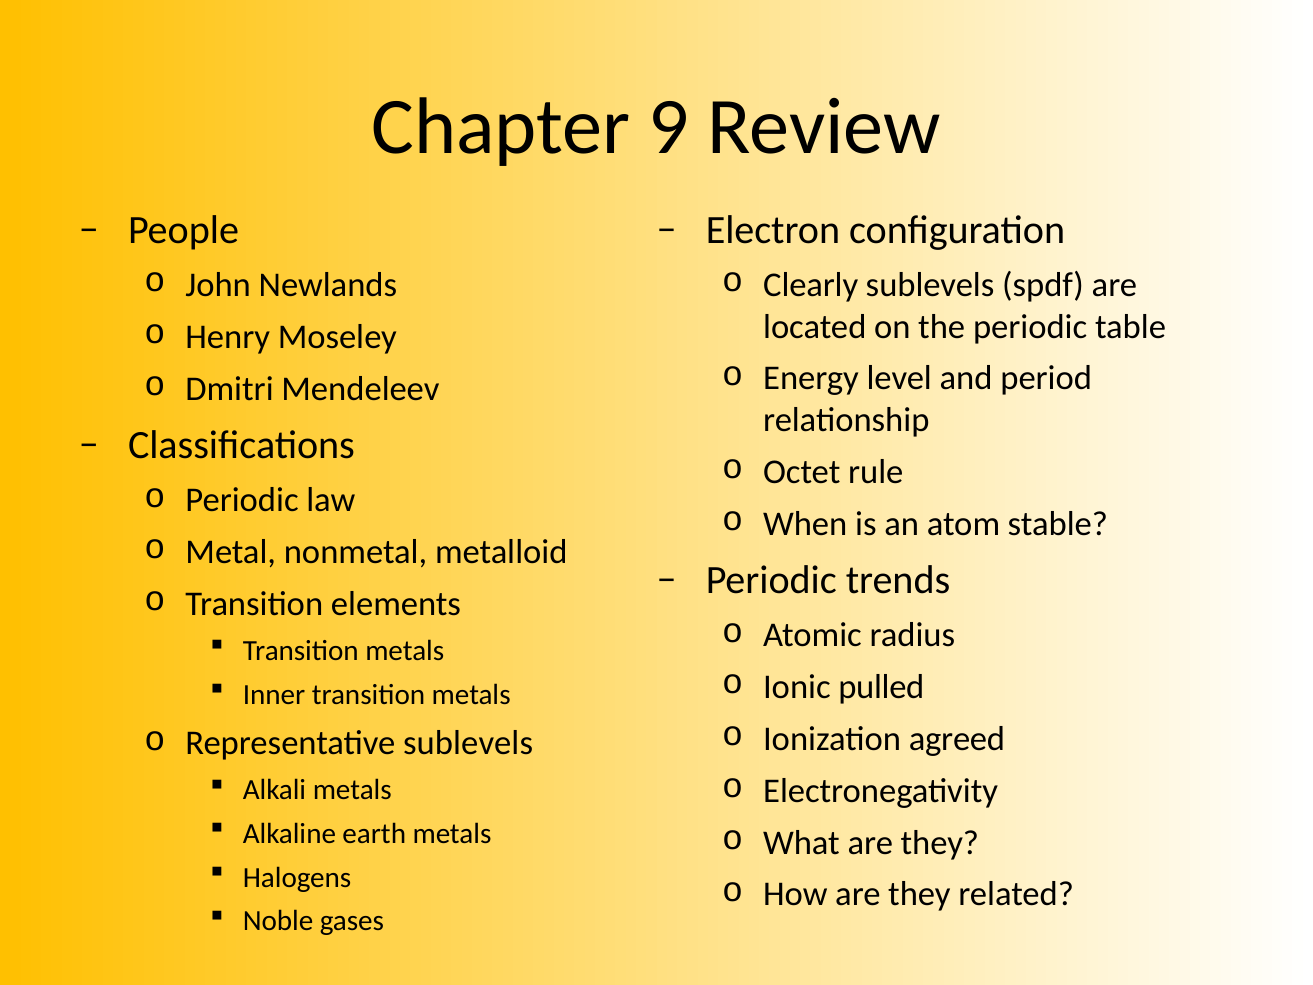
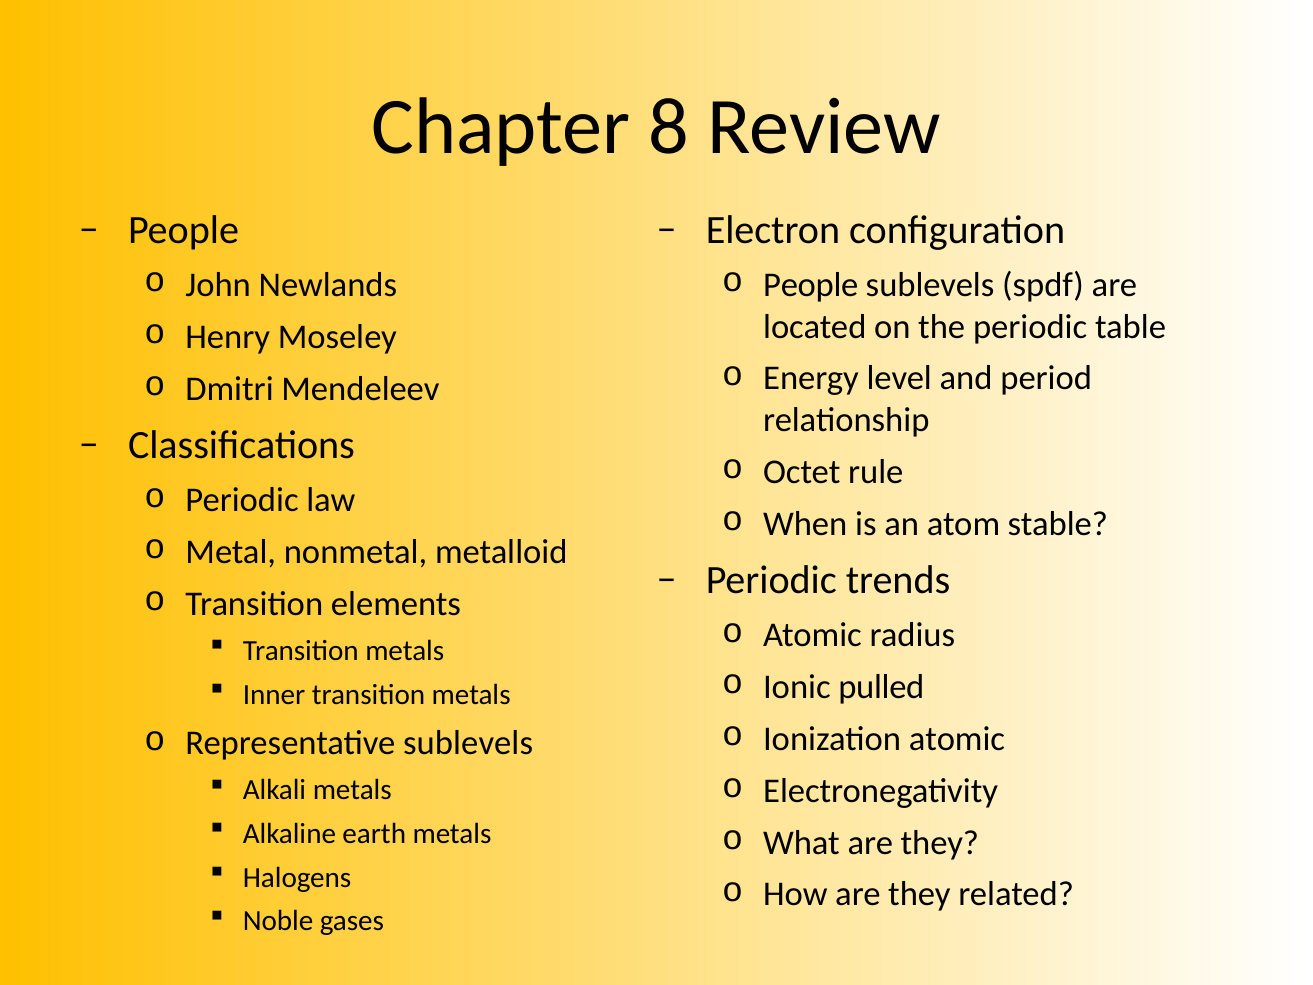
9: 9 -> 8 (669, 127)
Clearly: Clearly -> People (811, 285)
Ionization agreed: agreed -> atomic (957, 739)
